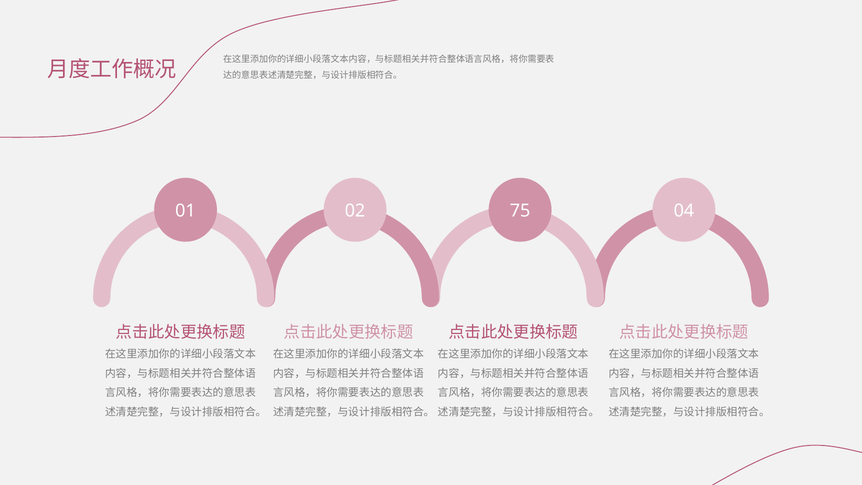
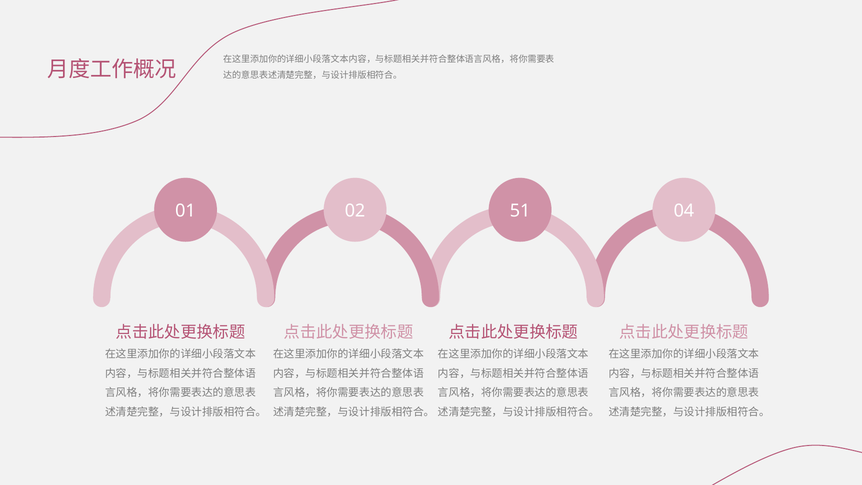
75: 75 -> 51 (520, 211)
